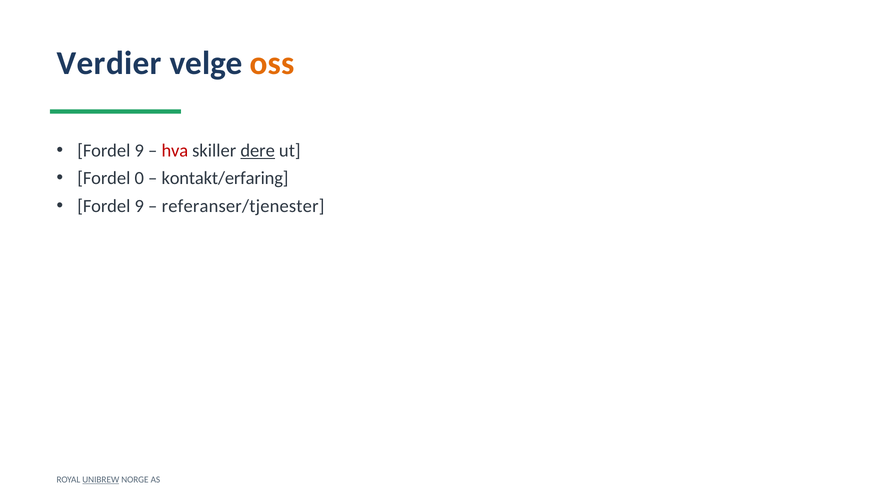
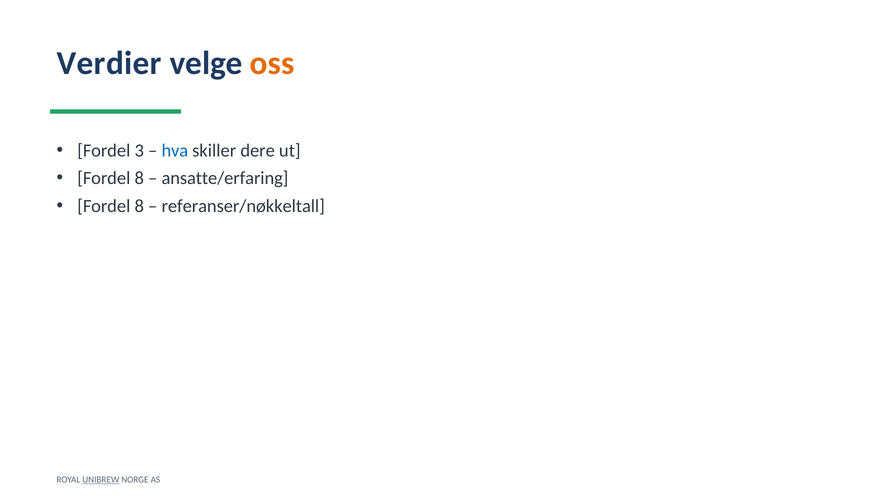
9: 9 -> 3 (139, 150)
hva colour: red -> blue (175, 150)
dere underline: present -> none (258, 150)
0: 0 -> 8 (139, 178)
kontakt/erfaring: kontakt/erfaring -> ansatte/erfaring (225, 178)
9: 9 -> 8 (139, 206)
referanser/tjenester: referanser/tjenester -> referanser/nøkkeltall (243, 206)
